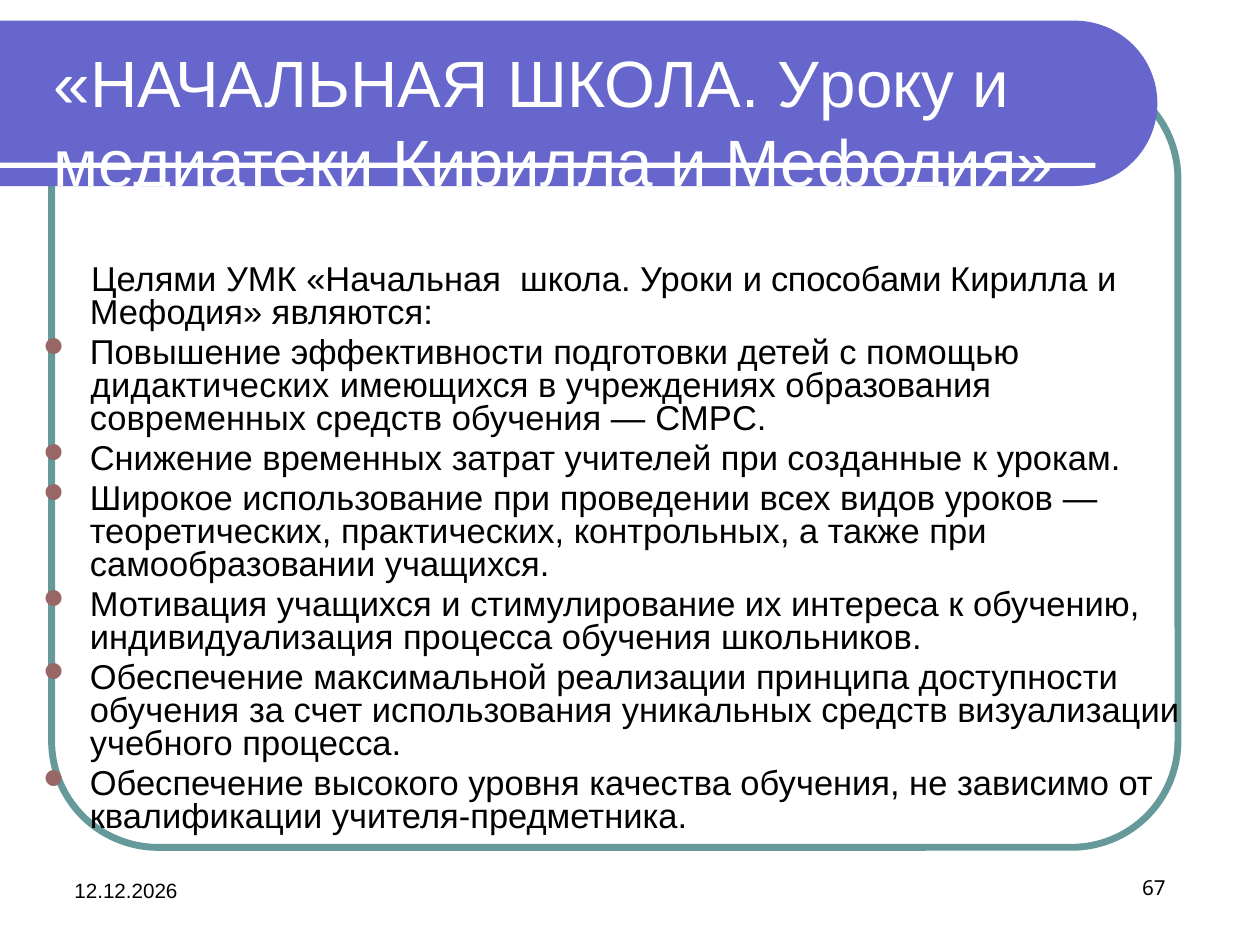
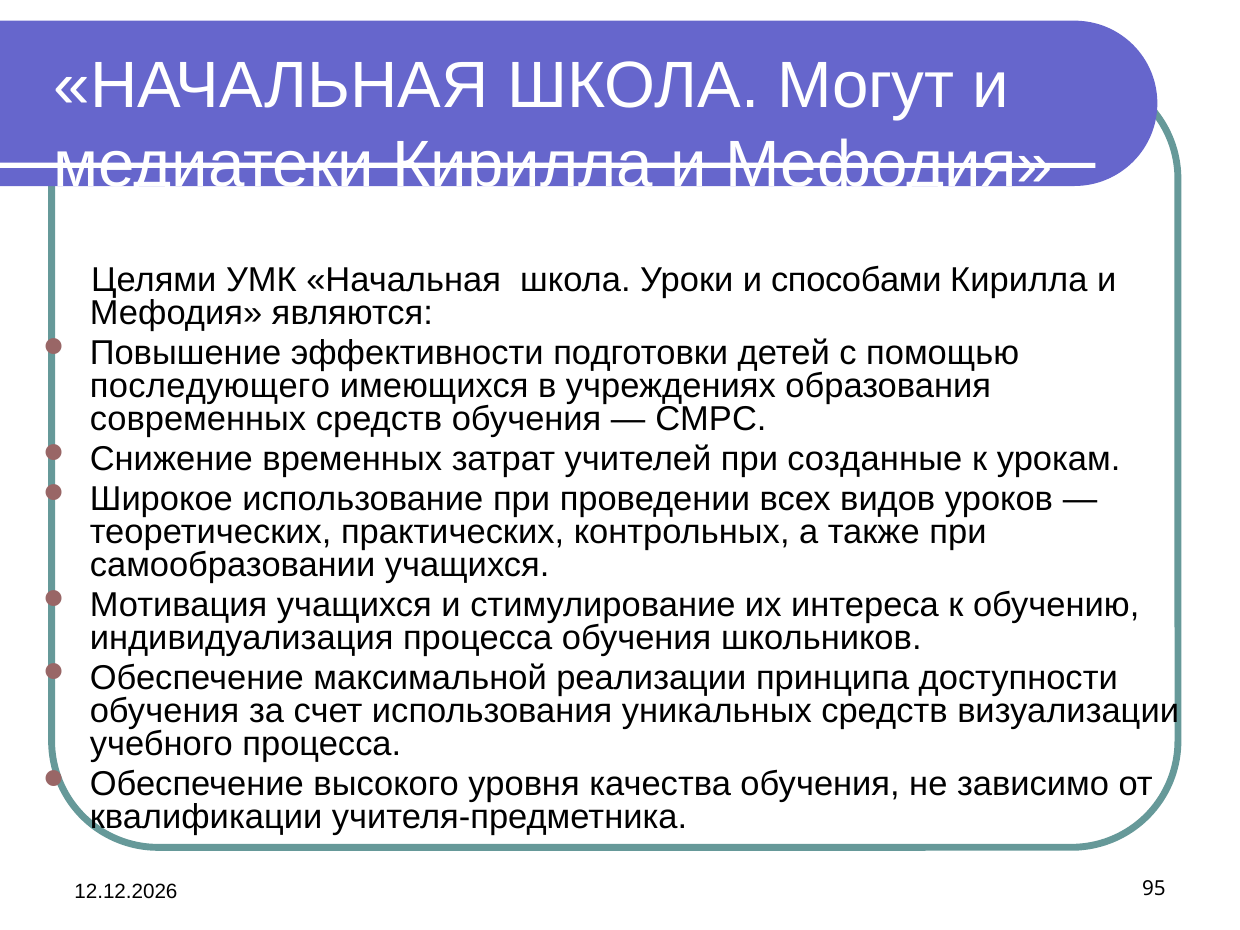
Уроку: Уроку -> Могут (866, 86)
дидактических: дидактических -> последующего (210, 386)
67: 67 -> 95 (1154, 889)
